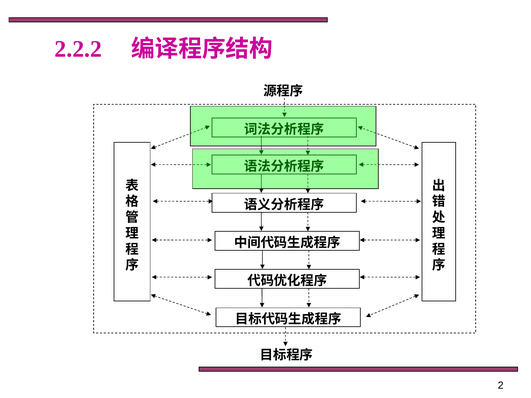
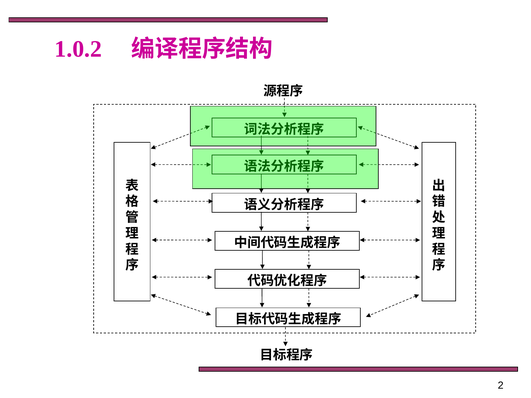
2.2.2: 2.2.2 -> 1.0.2 (78, 49)
